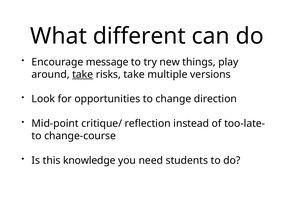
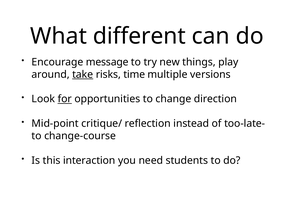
risks take: take -> time (134, 74)
for underline: none -> present (65, 99)
knowledge: knowledge -> interaction (89, 160)
